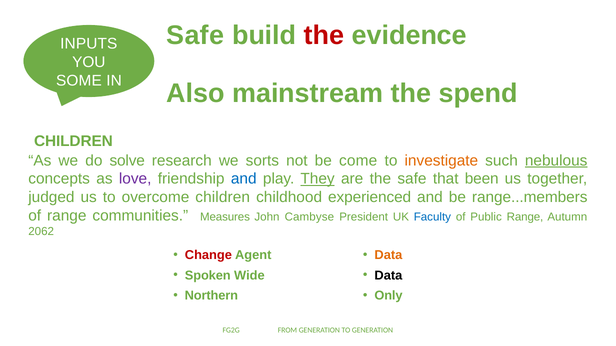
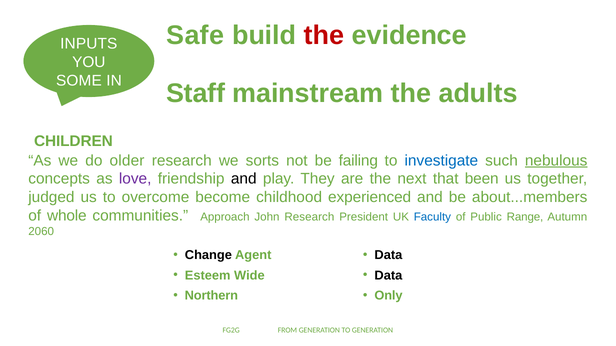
Also: Also -> Staff (196, 94)
spend: spend -> adults (478, 94)
solve: solve -> older (127, 161)
come: come -> failing (358, 161)
investigate colour: orange -> blue (441, 161)
and colour: blue -> black (244, 179)
They underline: present -> none (318, 179)
the safe: safe -> next (412, 179)
overcome children: children -> become (223, 198)
range...members: range...members -> about...members (530, 198)
of range: range -> whole (67, 216)
Measures: Measures -> Approach (225, 217)
John Cambyse: Cambyse -> Research (309, 217)
2062: 2062 -> 2060 (41, 232)
Change colour: red -> black (208, 255)
Data colour: orange -> black (388, 255)
Spoken: Spoken -> Esteem (208, 276)
